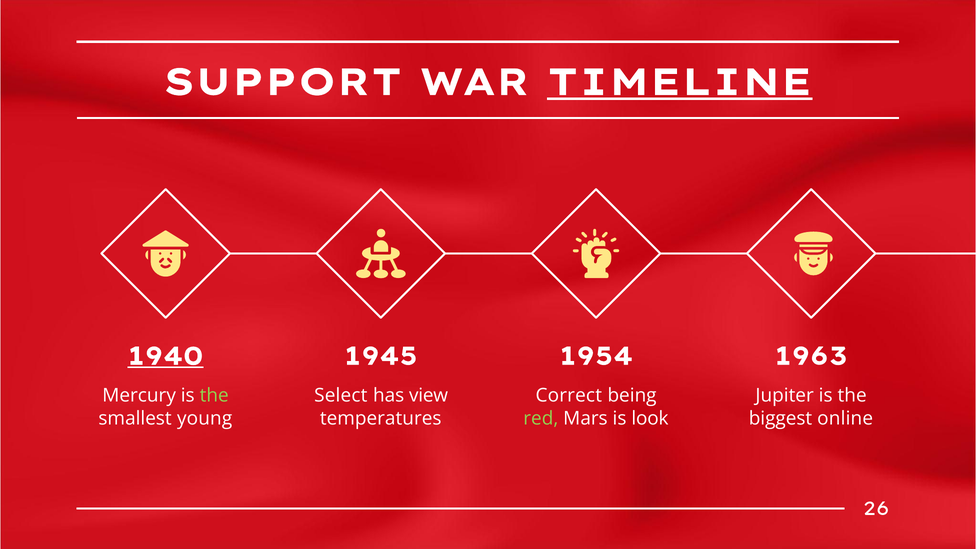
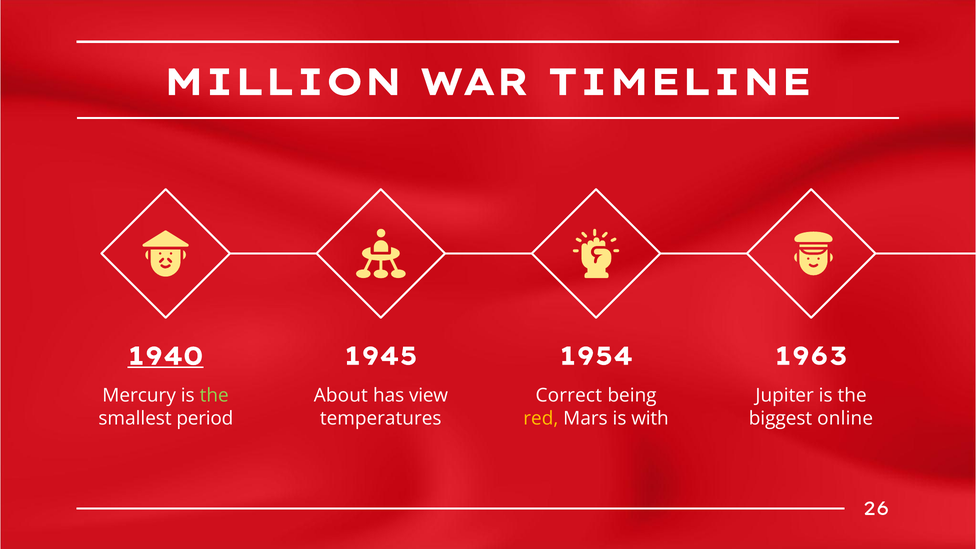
SUPPORT: SUPPORT -> MILLION (283, 83)
TIMELINE underline: present -> none (680, 83)
Select: Select -> About (341, 396)
young: young -> period (205, 418)
red colour: light green -> yellow (541, 418)
look: look -> with (650, 418)
